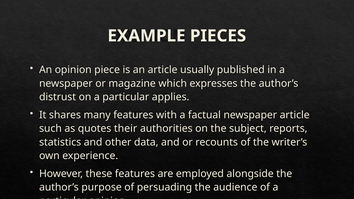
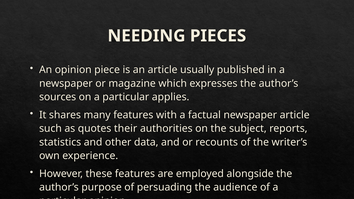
EXAMPLE: EXAMPLE -> NEEDING (146, 36)
distrust: distrust -> sources (58, 97)
